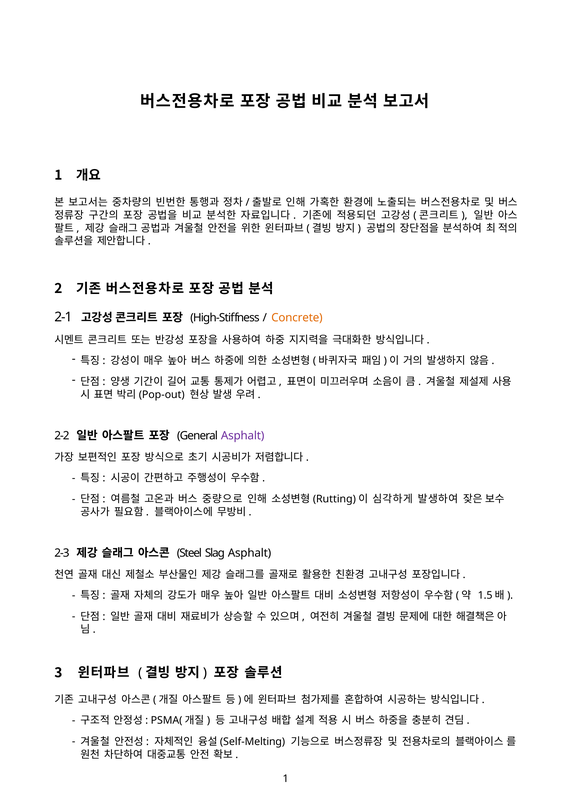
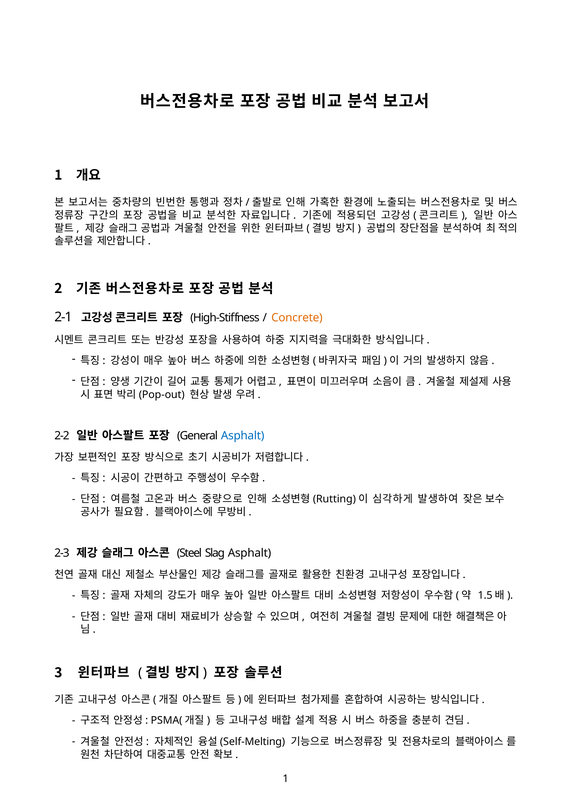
Asphalt colour: purple -> blue (243, 436)
